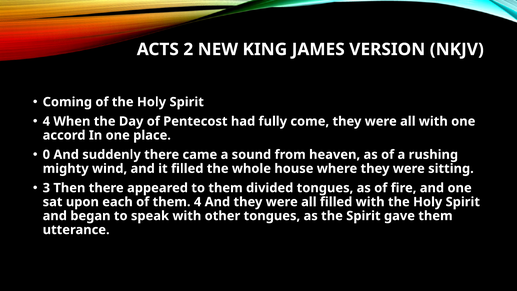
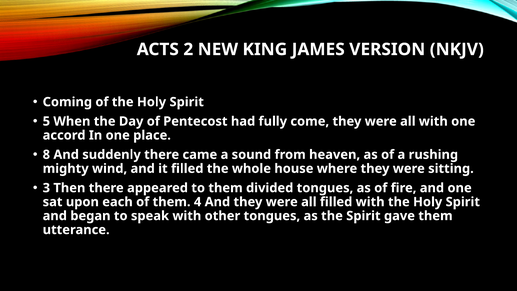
4: 4 -> 5 (46, 121)
0: 0 -> 8 (46, 155)
